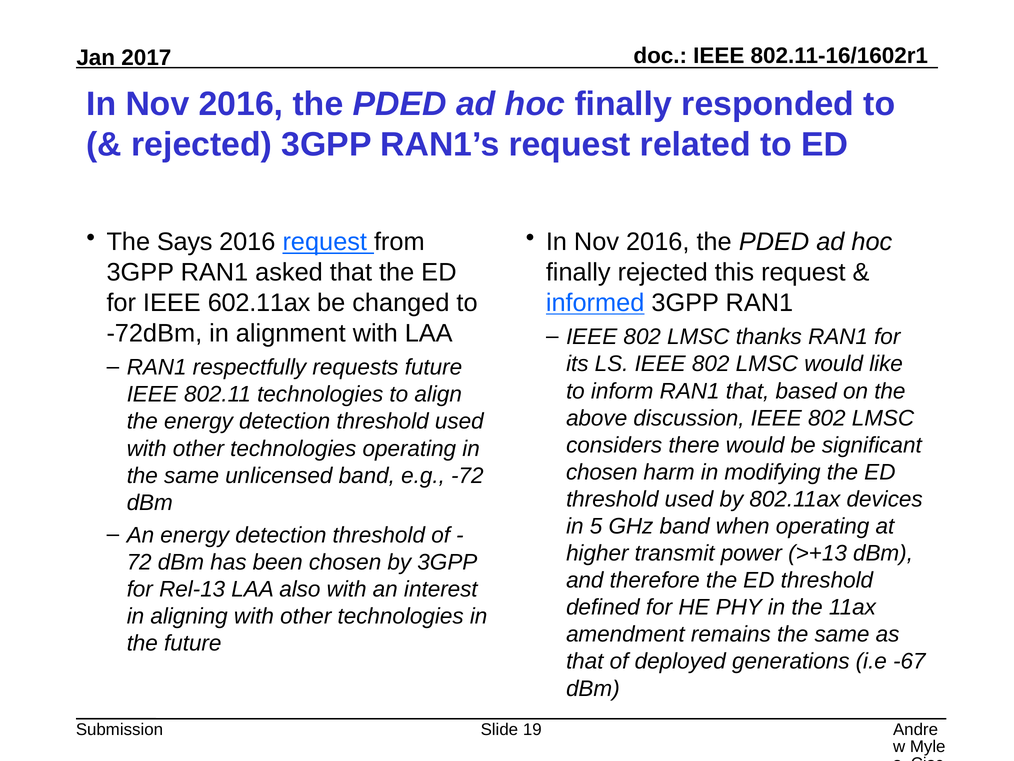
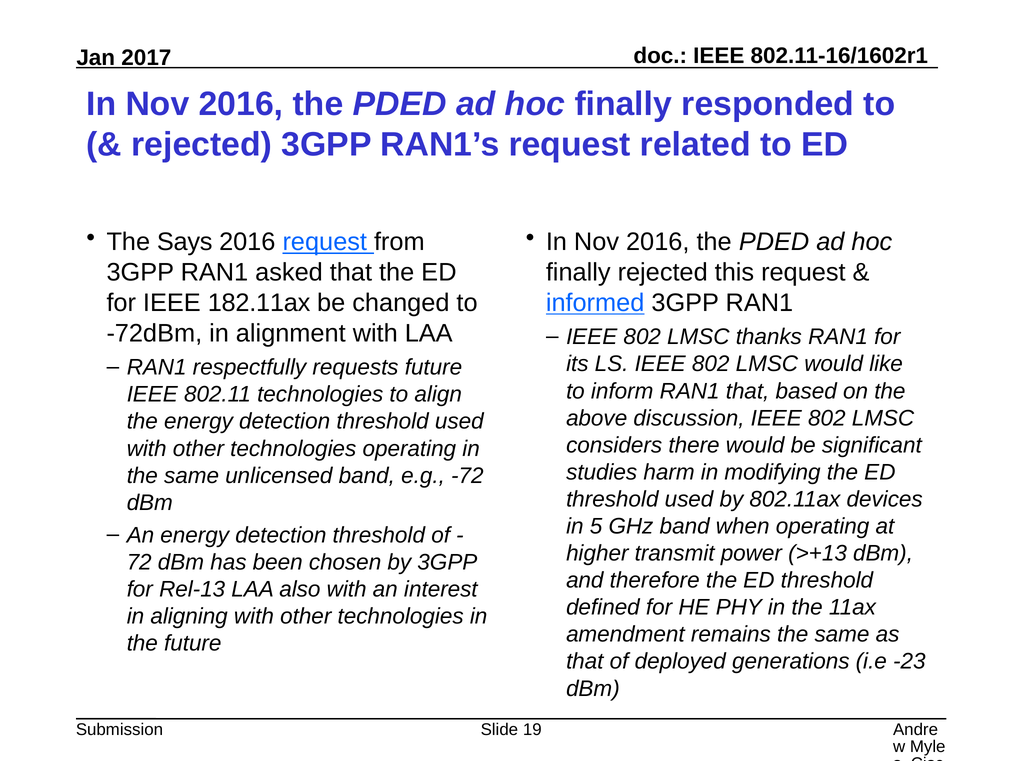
602.11ax: 602.11ax -> 182.11ax (259, 303)
chosen: chosen -> studies (602, 472)
-67: -67 -> -23 (909, 661)
